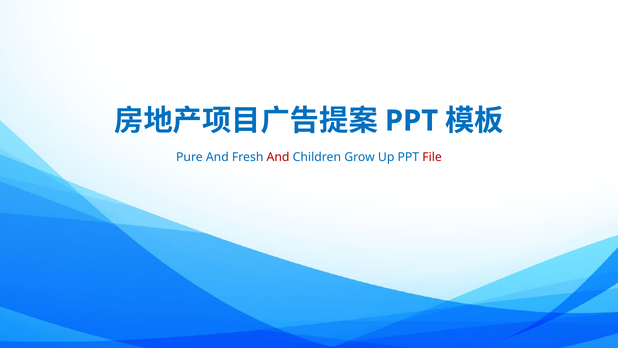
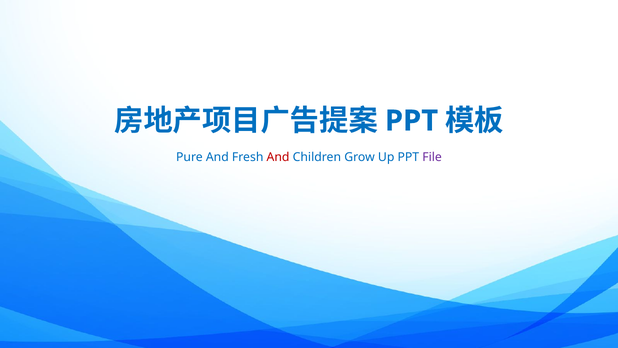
File colour: red -> purple (432, 157)
